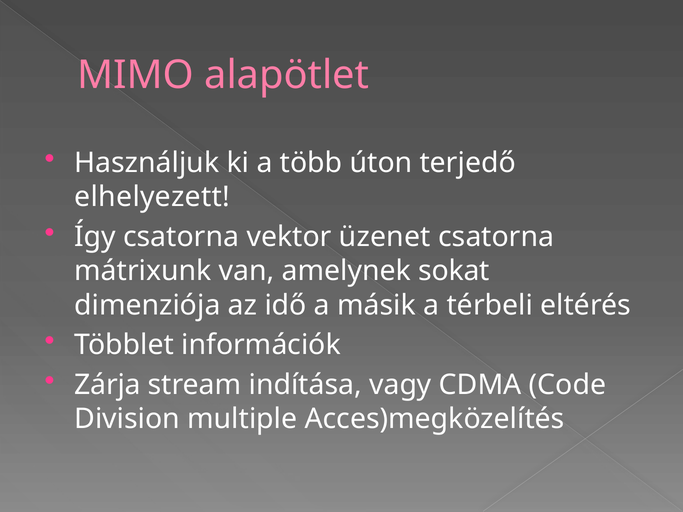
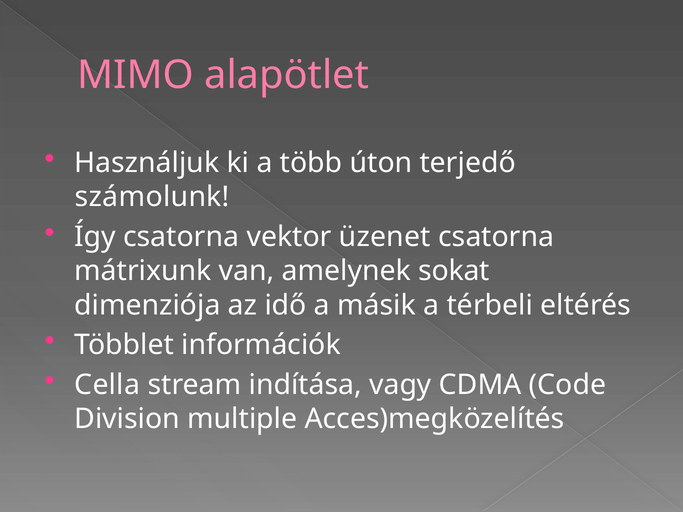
elhelyezett: elhelyezett -> számolunk (152, 197)
Zárja: Zárja -> Cella (107, 385)
